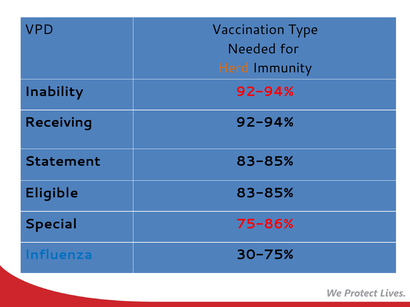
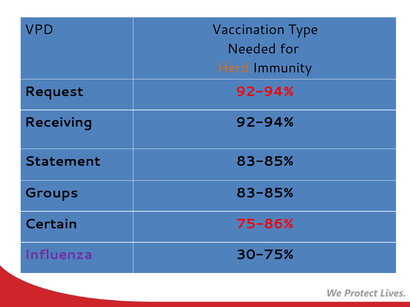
Inability: Inability -> Request (54, 92)
Eligible: Eligible -> Groups (51, 193)
Special: Special -> Certain (51, 224)
Influenza colour: blue -> purple (59, 255)
